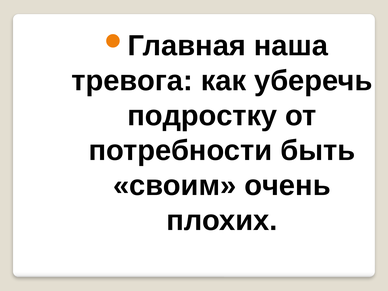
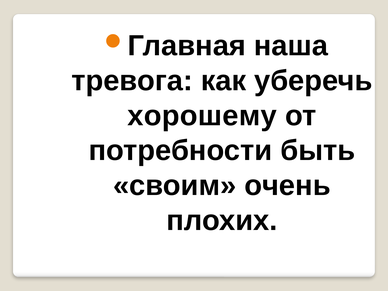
подростку: подростку -> хорошему (202, 116)
